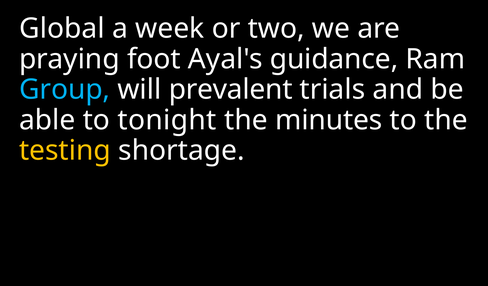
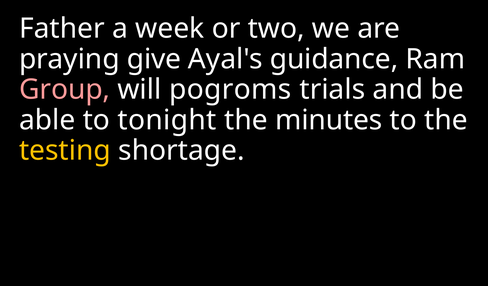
Global: Global -> Father (62, 29)
foot: foot -> give (154, 59)
Group colour: light blue -> pink (65, 90)
prevalent: prevalent -> pogroms (230, 90)
